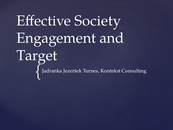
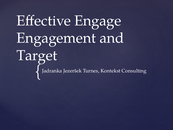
Society: Society -> Engage (98, 21)
